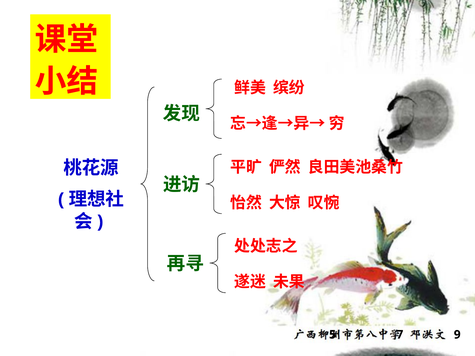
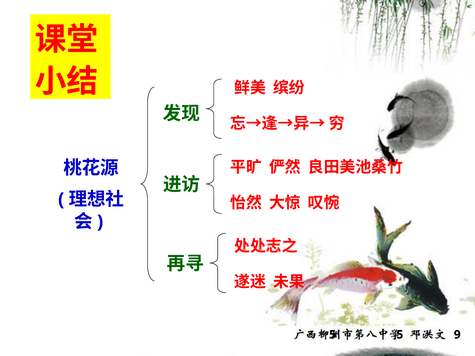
5 7: 7 -> 5 (400, 335)
